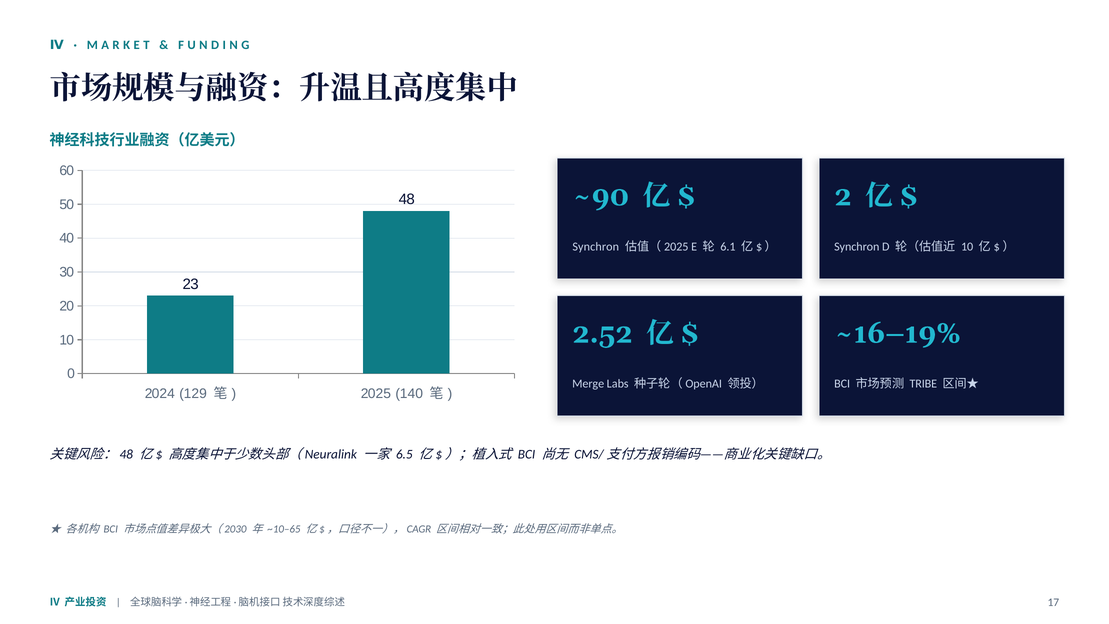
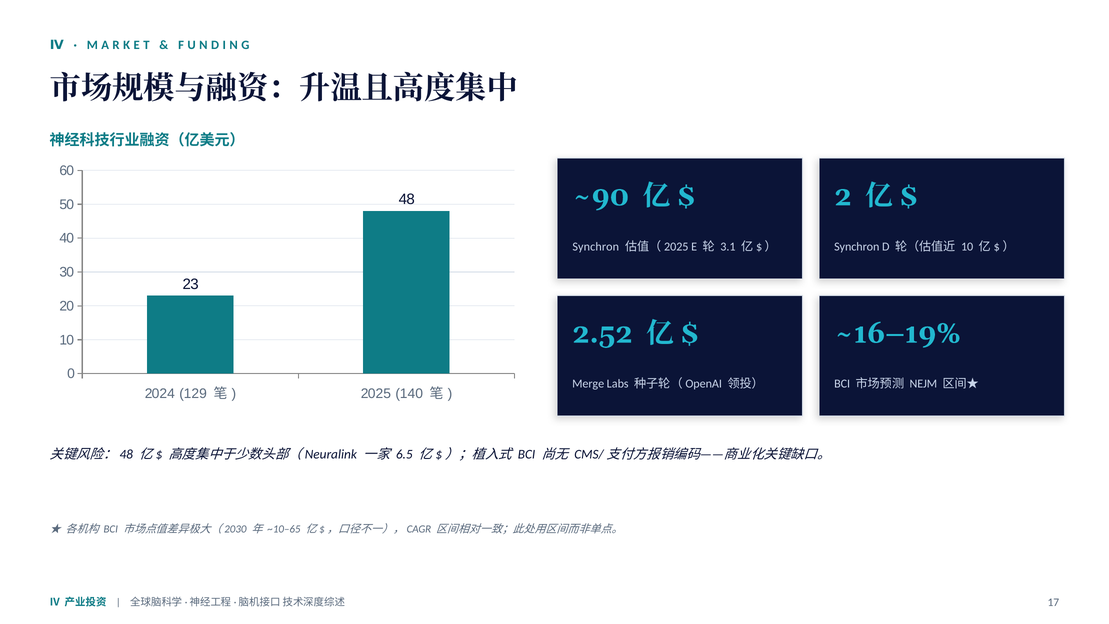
6.1: 6.1 -> 3.1 (728, 247)
TRIBE: TRIBE -> NEJM (923, 384)
